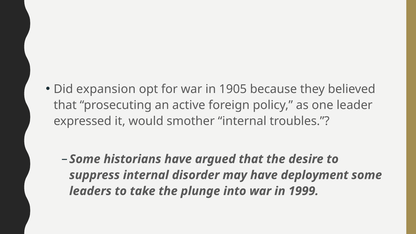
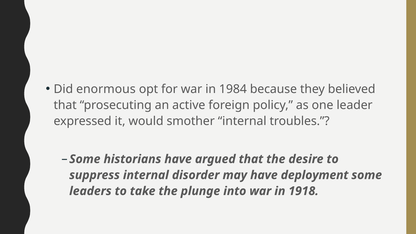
expansion: expansion -> enormous (106, 89)
1905: 1905 -> 1984 (233, 89)
1999: 1999 -> 1918 (304, 191)
